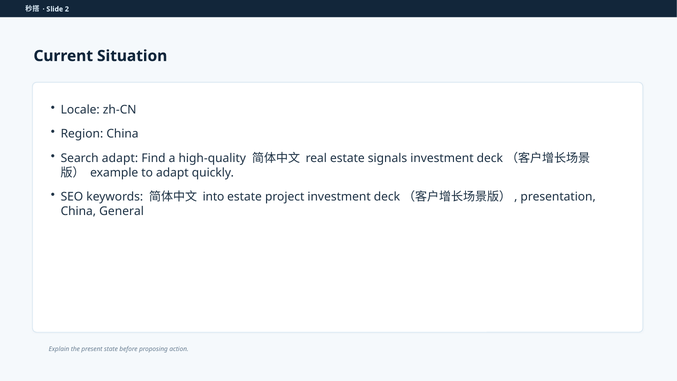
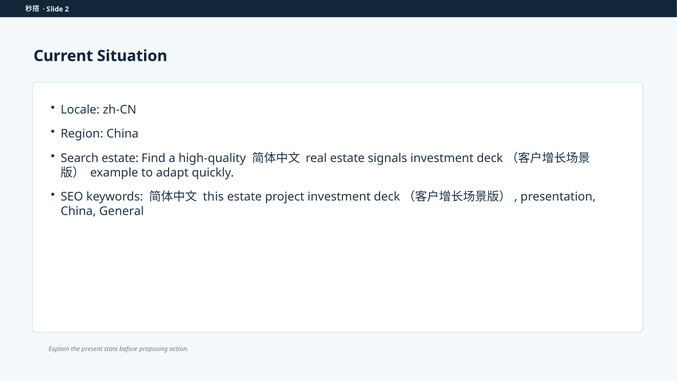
Search adapt: adapt -> estate (120, 158)
into: into -> this (213, 197)
